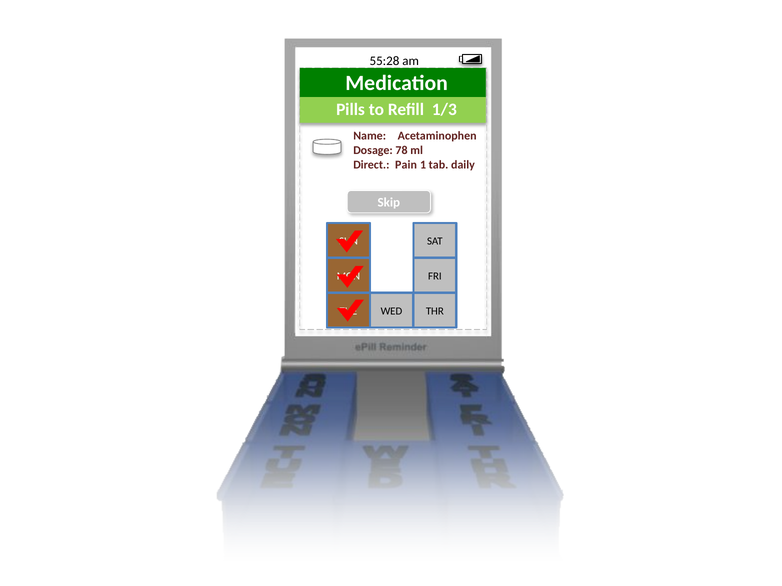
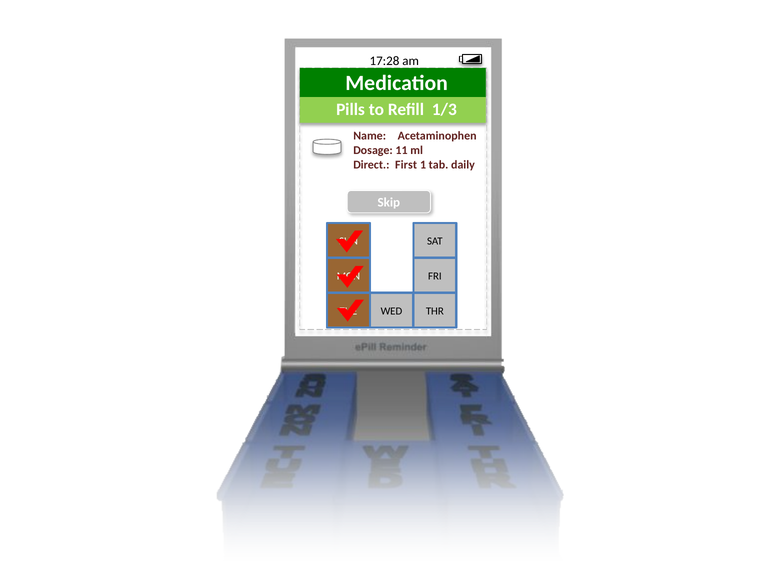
55:28: 55:28 -> 17:28 (384, 61)
78: 78 -> 11 (402, 150)
Pain: Pain -> First (406, 165)
